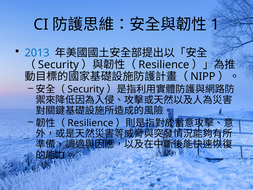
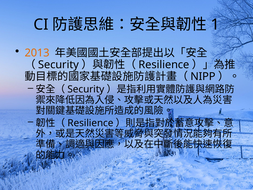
2013 colour: blue -> orange (37, 53)
